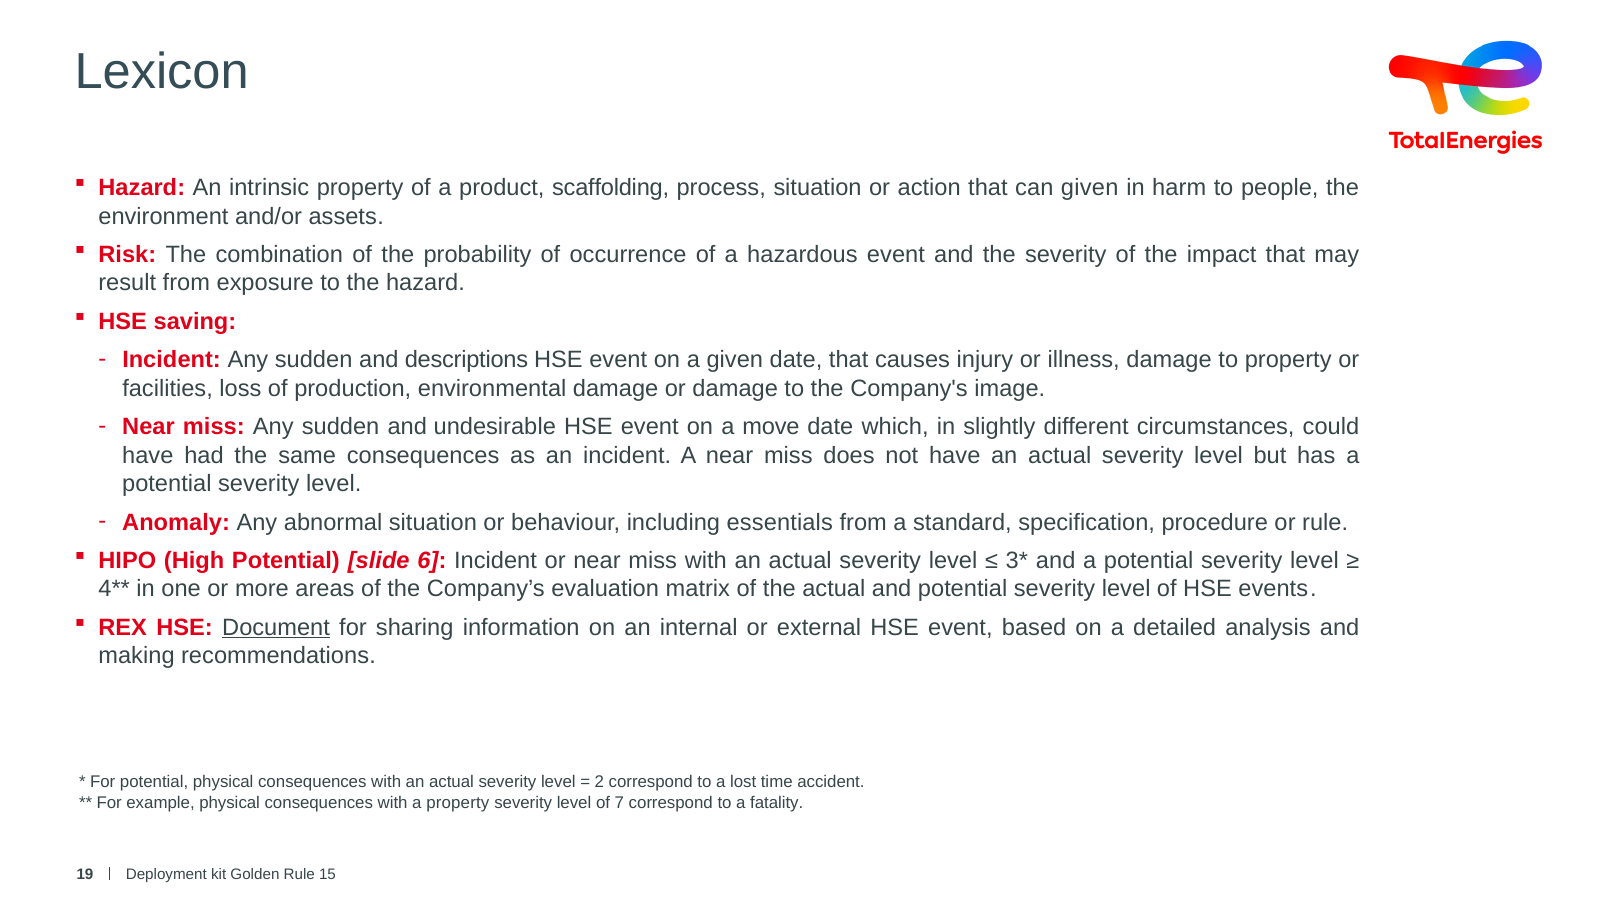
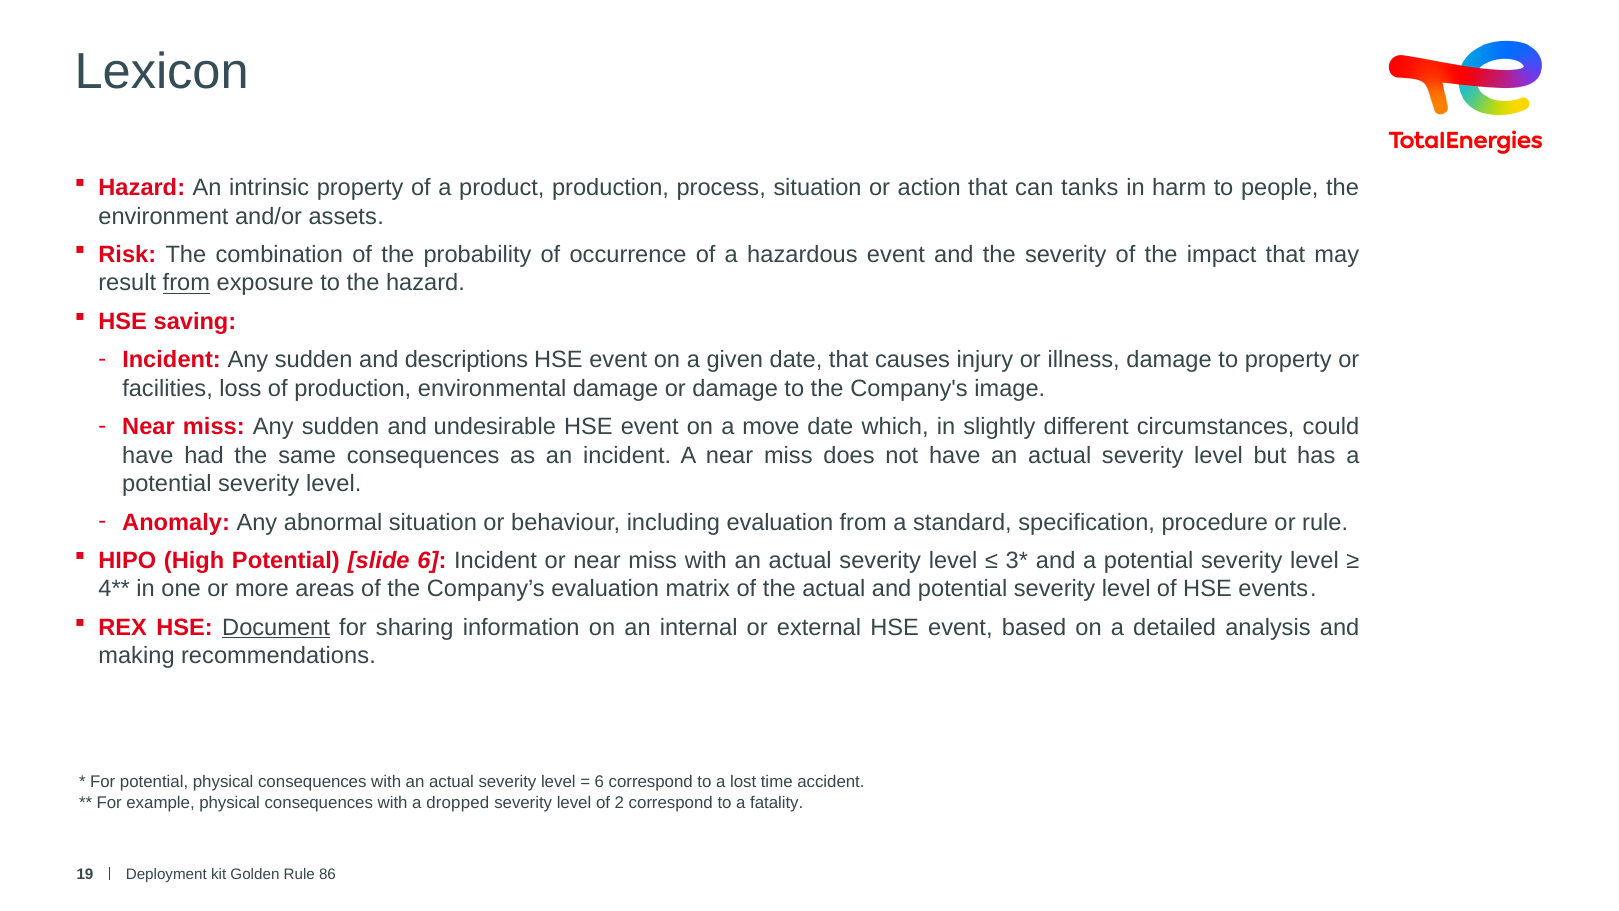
product scaffolding: scaffolding -> production (611, 188)
can given: given -> tanks (1090, 188)
from underline: none -> present (186, 283)
including essentials: essentials -> evaluation (780, 522)
2: 2 -> 6 (599, 782)
a property: property -> dropped (458, 802)
7: 7 -> 2 (619, 802)
15: 15 -> 86 (327, 874)
